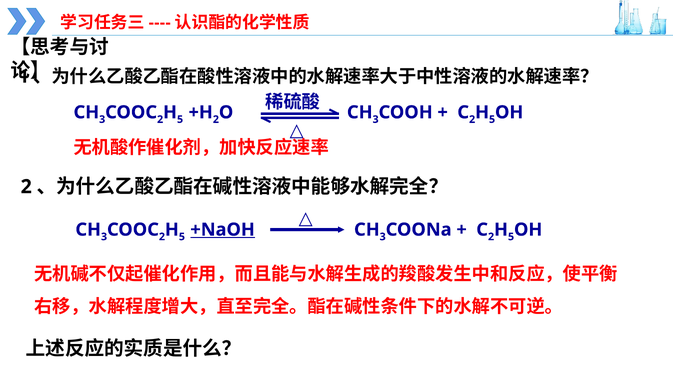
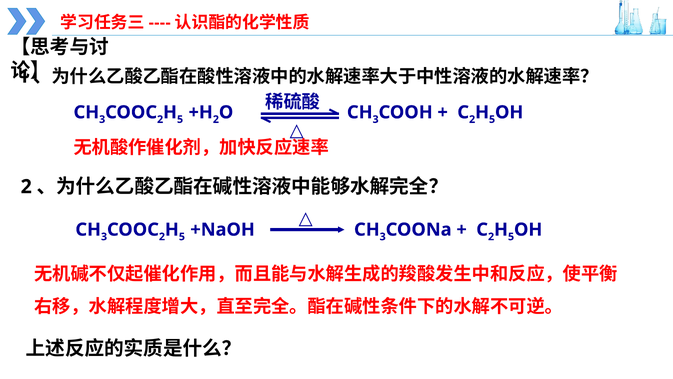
+NaOH underline: present -> none (223, 229)
